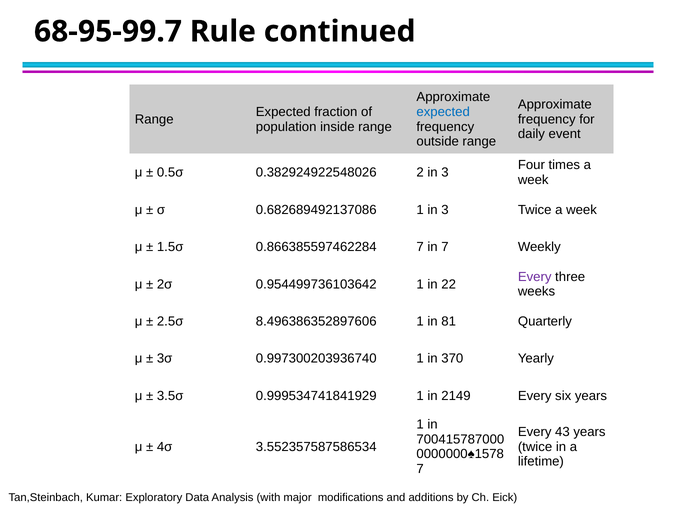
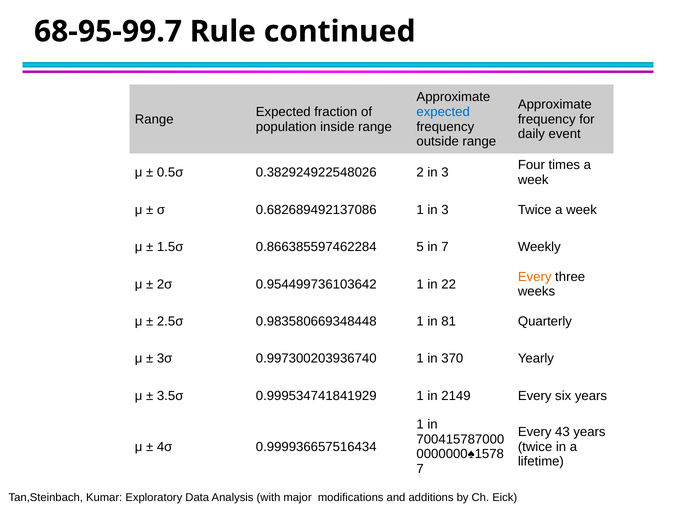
0.866385597462284 7: 7 -> 5 (420, 247)
Every colour: purple -> orange (535, 277)
8.496386352897606: 8.496386352897606 -> 0.983580669348448 (316, 321)
3.552357587586534: 3.552357587586534 -> 0.999936657516434 (316, 447)
